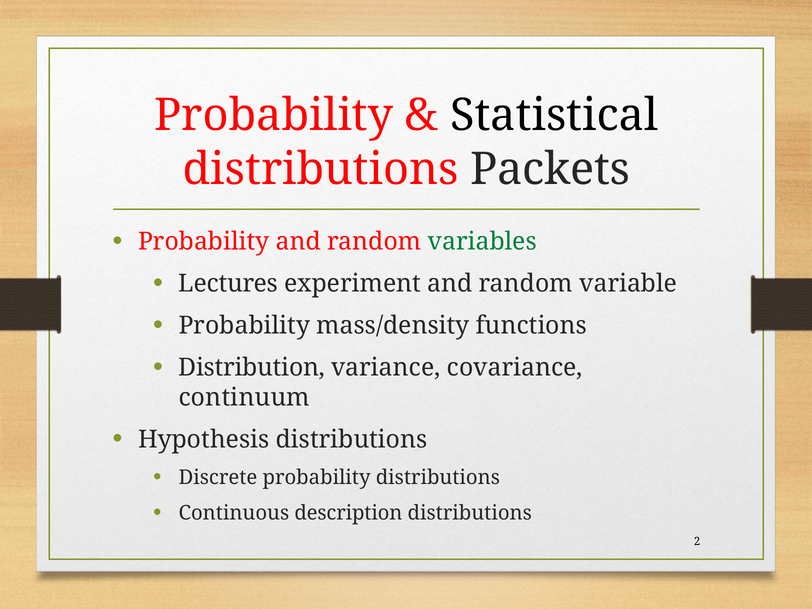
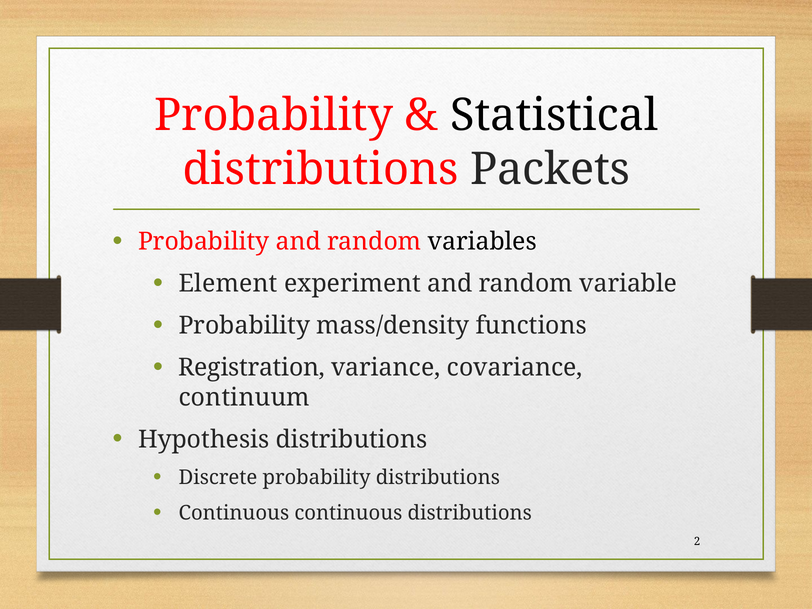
variables colour: green -> black (482, 242)
Lectures: Lectures -> Element (228, 284)
Distribution: Distribution -> Registration (252, 368)
Continuous description: description -> continuous (348, 513)
